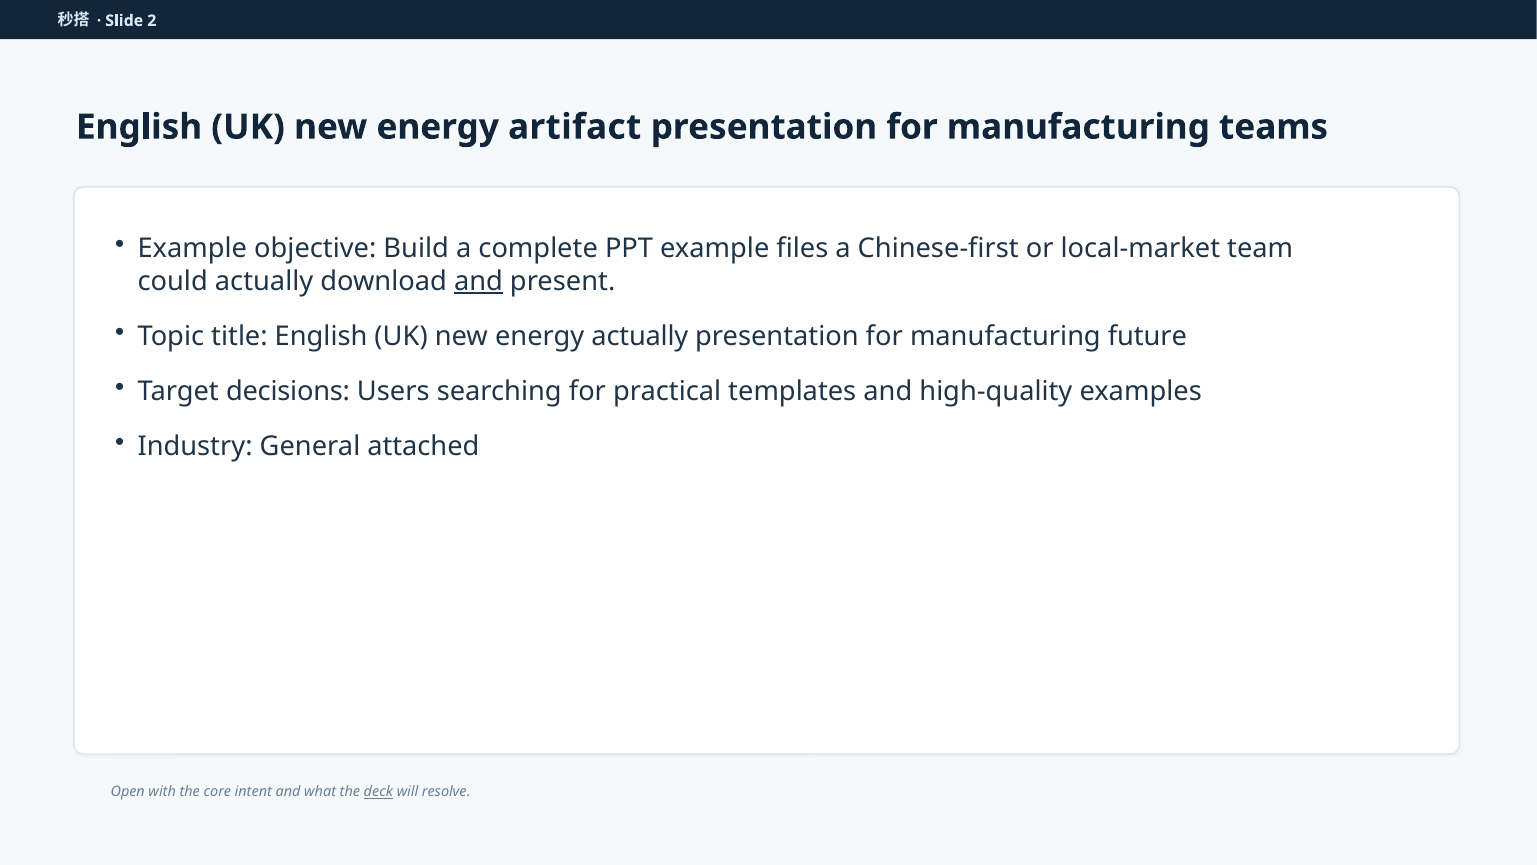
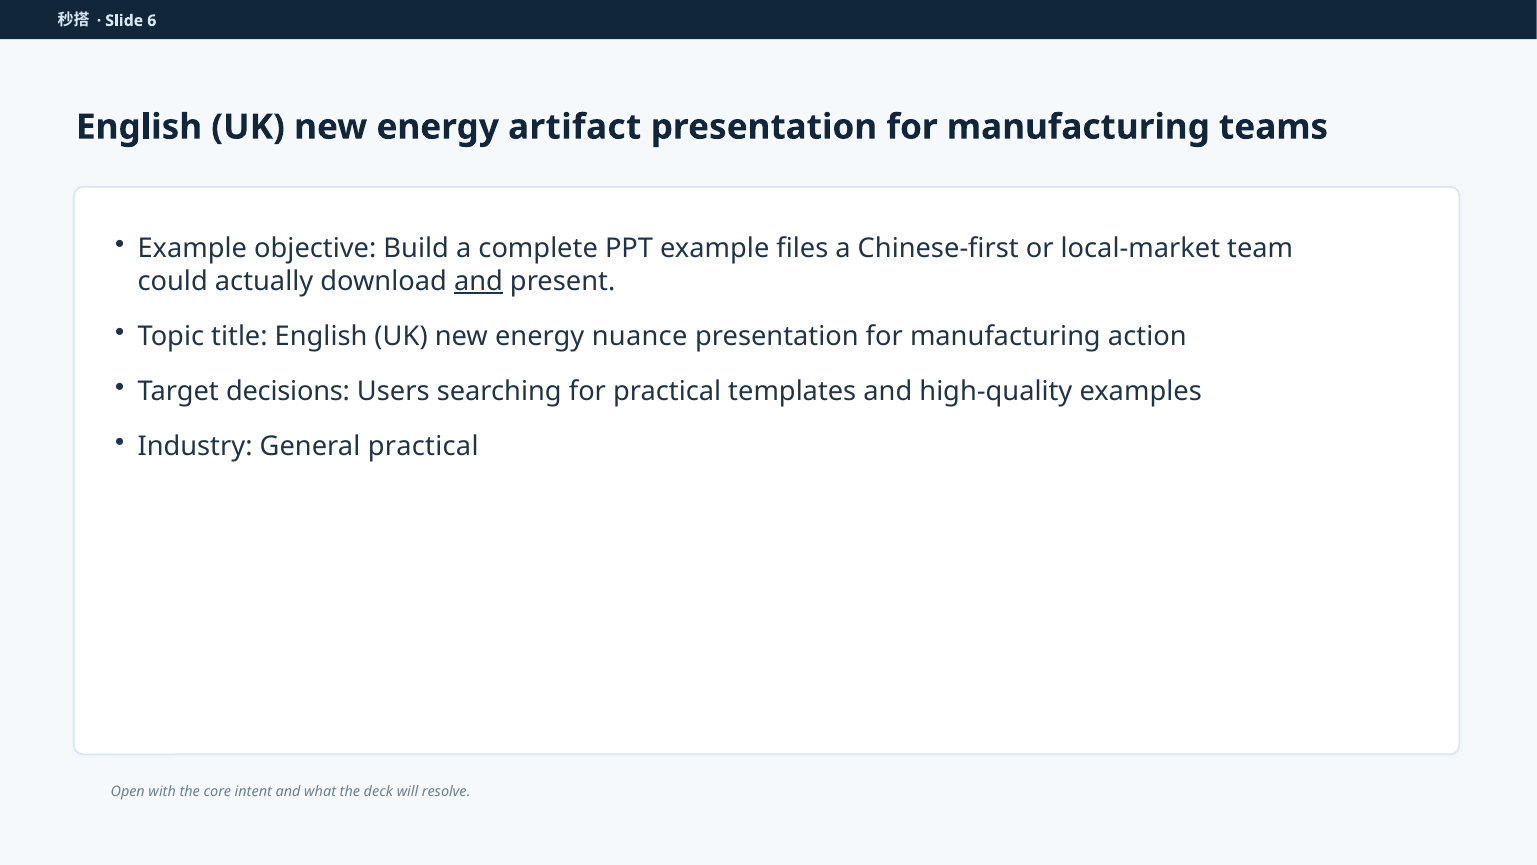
2: 2 -> 6 (152, 21)
energy actually: actually -> nuance (640, 337)
future: future -> action (1147, 337)
General attached: attached -> practical (423, 447)
deck underline: present -> none (378, 792)
